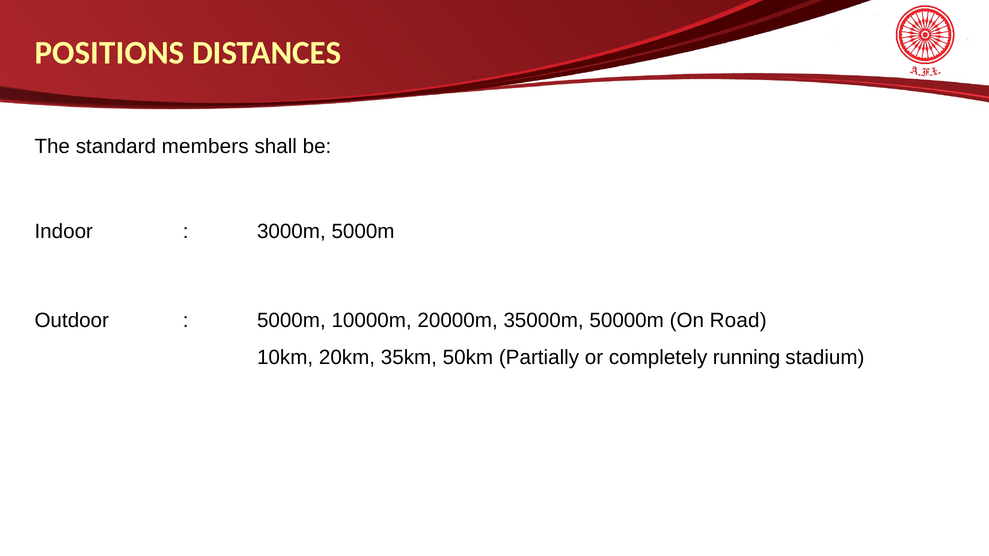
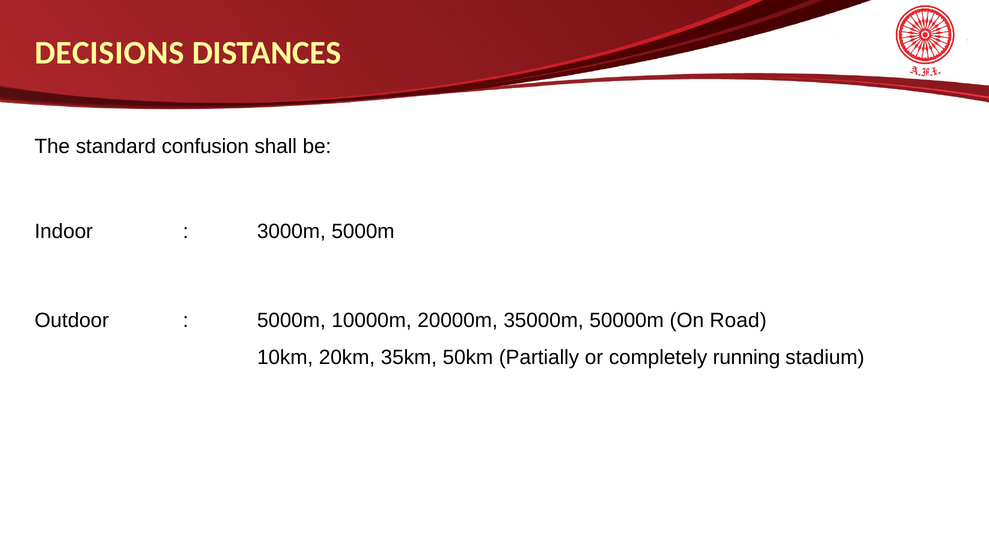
POSITIONS: POSITIONS -> DECISIONS (109, 53)
members: members -> confusion (205, 147)
